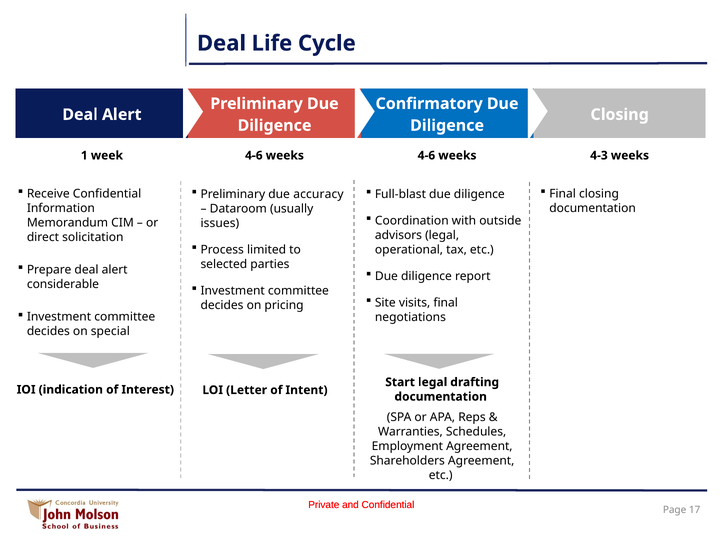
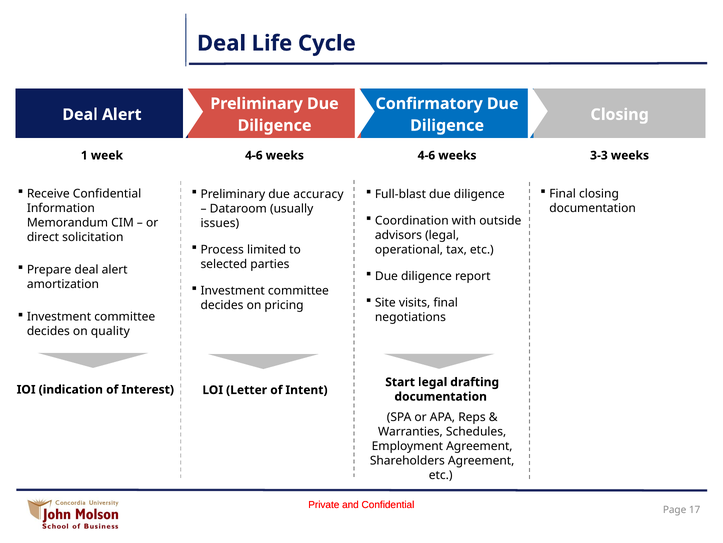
4-3: 4-3 -> 3-3 (599, 155)
considerable: considerable -> amortization (63, 284)
special: special -> quality (110, 331)
